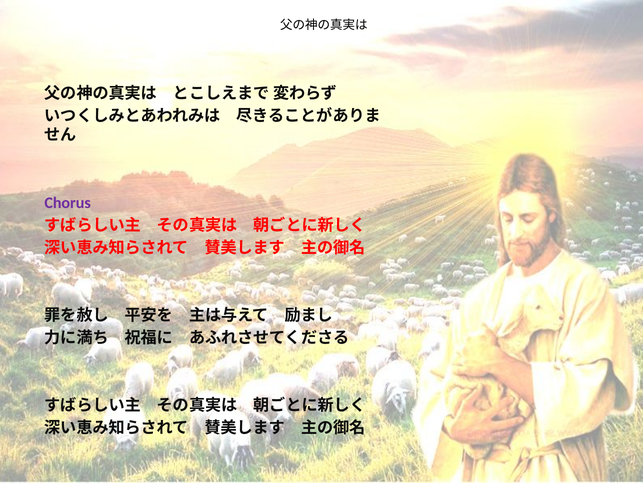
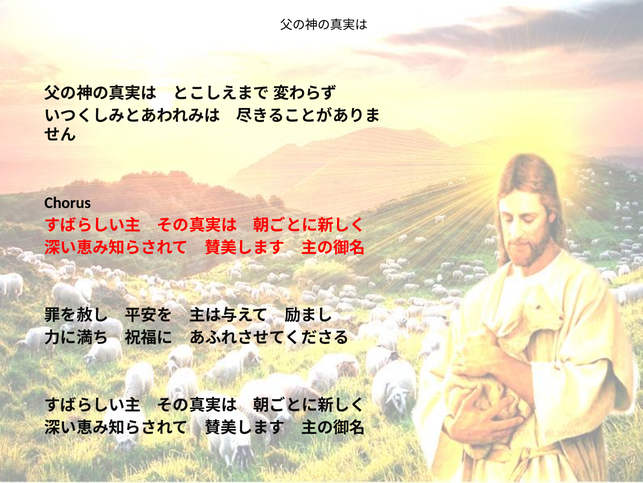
Chorus colour: purple -> black (68, 202)
